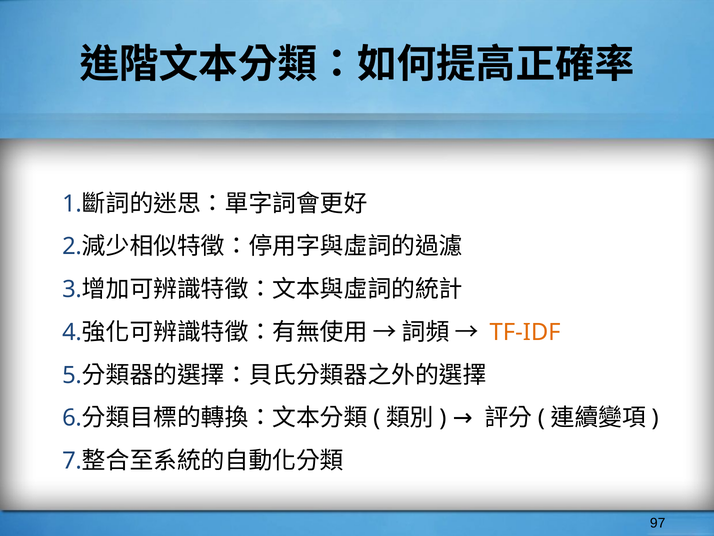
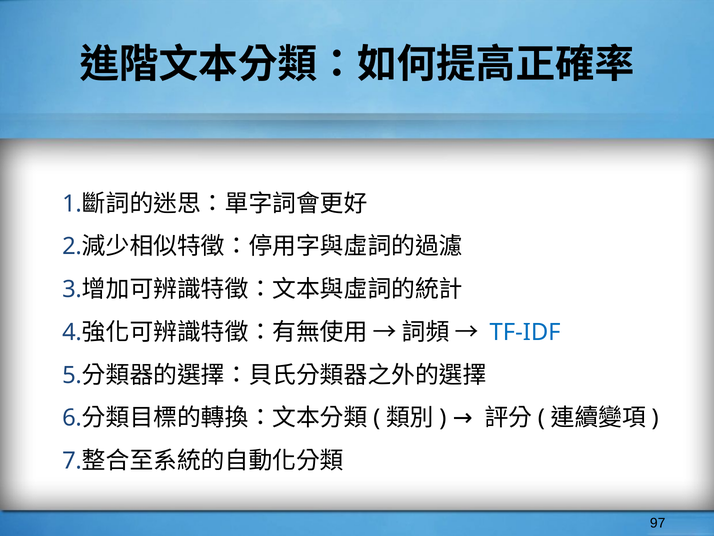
TF-IDF colour: orange -> blue (525, 332)
